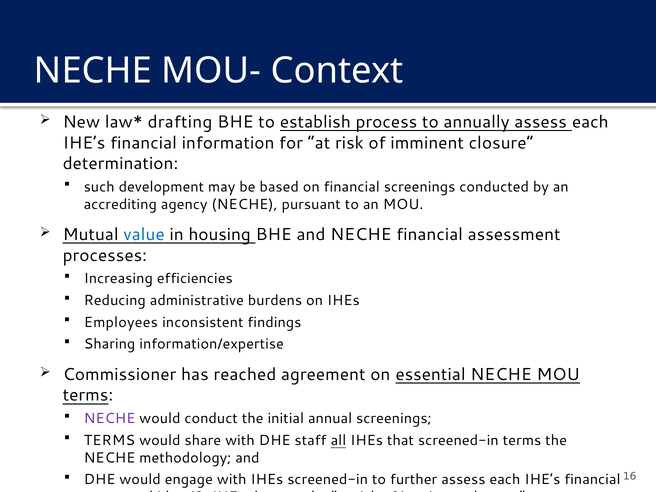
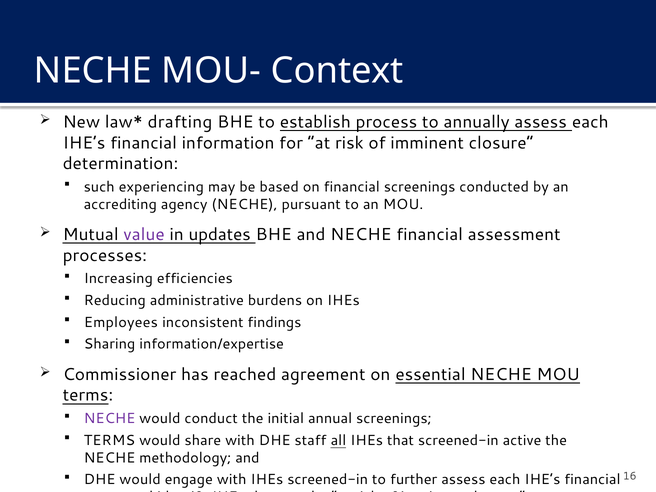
development: development -> experiencing (161, 187)
value colour: blue -> purple (144, 235)
housing: housing -> updates (220, 235)
screened-in terms: terms -> active (522, 440)
